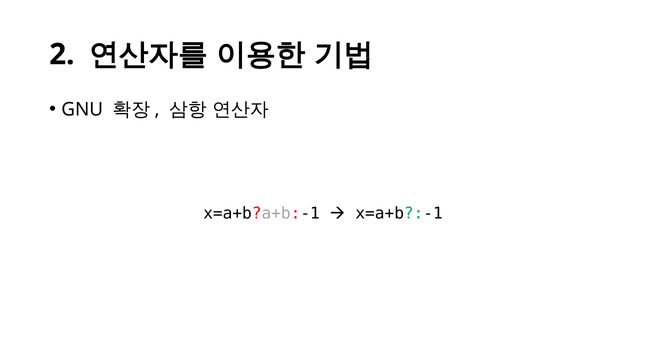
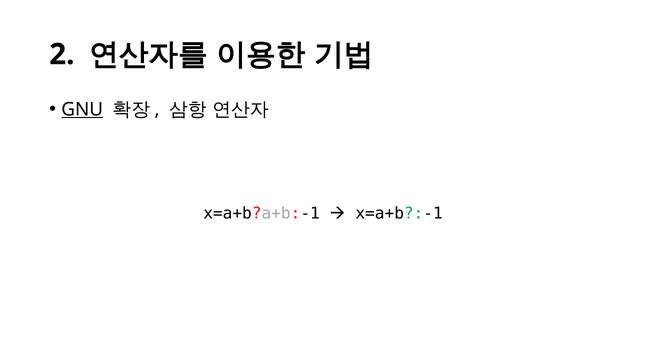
GNU underline: none -> present (82, 109)
